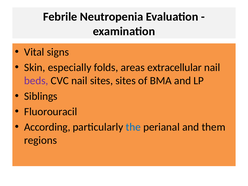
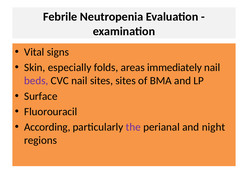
extracellular: extracellular -> immediately (175, 67)
Siblings: Siblings -> Surface (41, 96)
the colour: blue -> purple (133, 127)
them: them -> night (214, 127)
